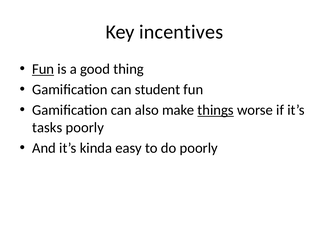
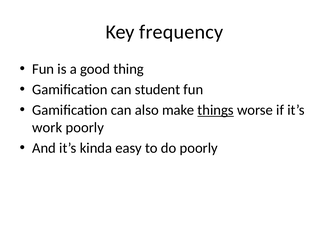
incentives: incentives -> frequency (181, 32)
Fun underline: present -> none (43, 69)
tasks: tasks -> work (47, 128)
